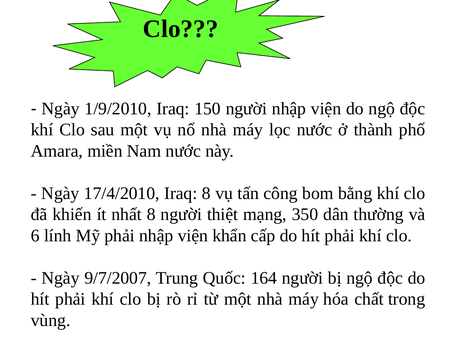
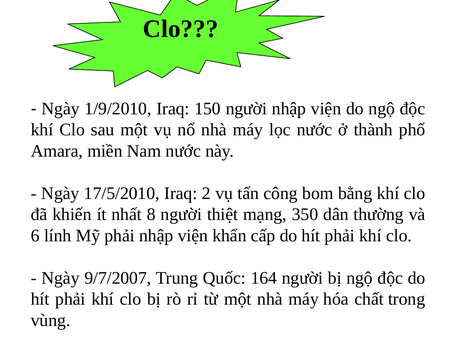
17/4/2010: 17/4/2010 -> 17/5/2010 (122, 193)
Iraq 8: 8 -> 2 (206, 193)
